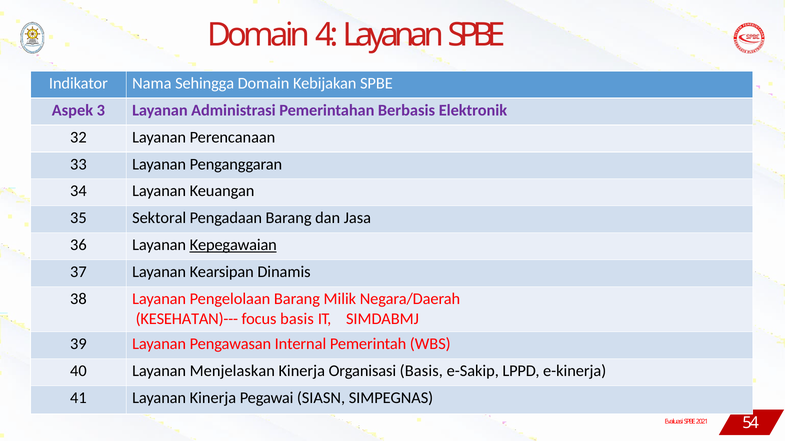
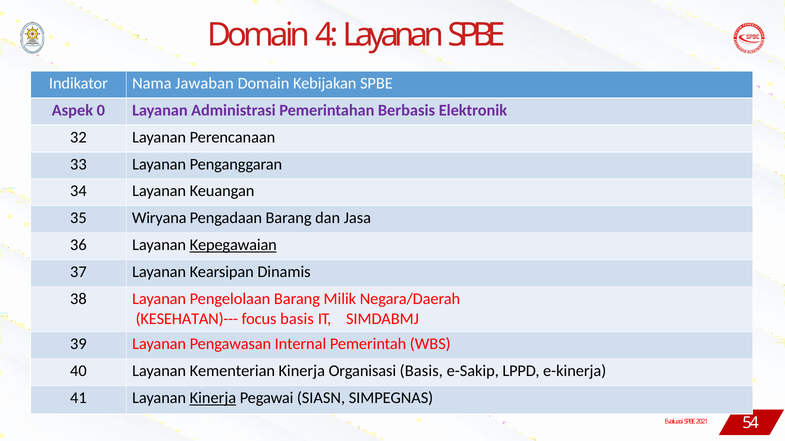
Sehingga: Sehingga -> Jawaban (205, 83)
3: 3 -> 0 (101, 110)
Sektoral: Sektoral -> Wiryana (159, 218)
Menjelaskan: Menjelaskan -> Kementerian (232, 371)
Kinerja underline: none -> present (213, 398)
